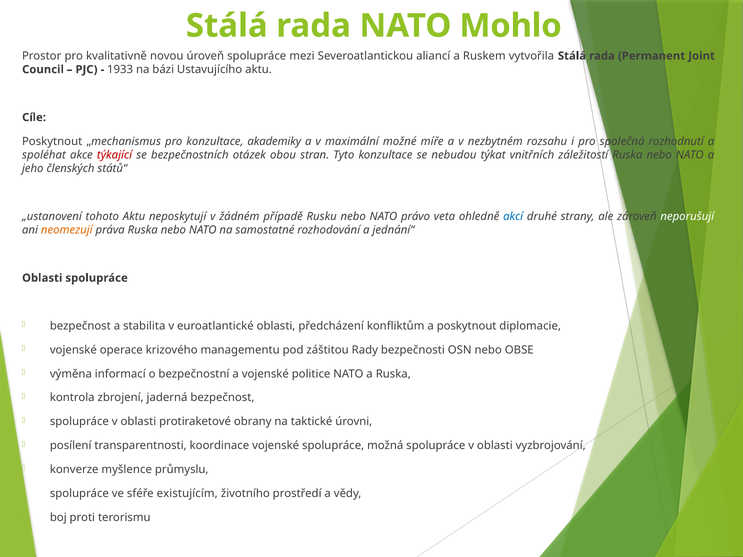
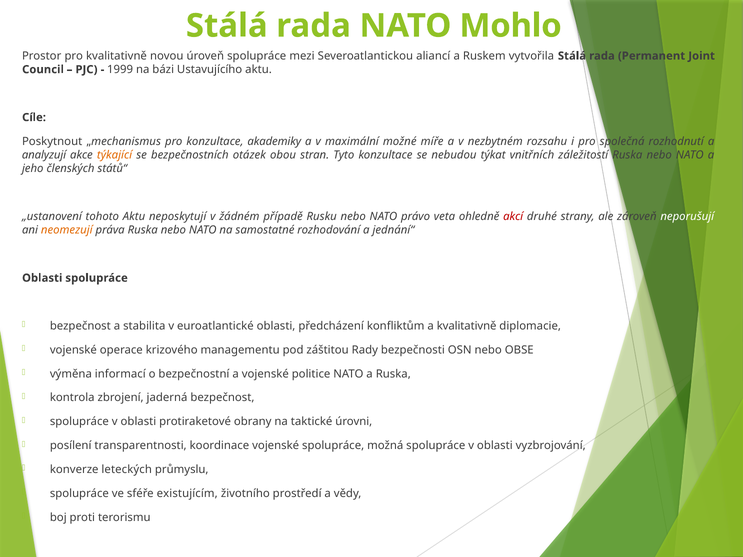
1933: 1933 -> 1999 (120, 70)
spoléhat: spoléhat -> analyzují (44, 155)
týkající colour: red -> orange (115, 155)
akcí colour: blue -> red (513, 217)
a poskytnout: poskytnout -> kvalitativně (467, 326)
myšlence: myšlence -> leteckých (127, 470)
